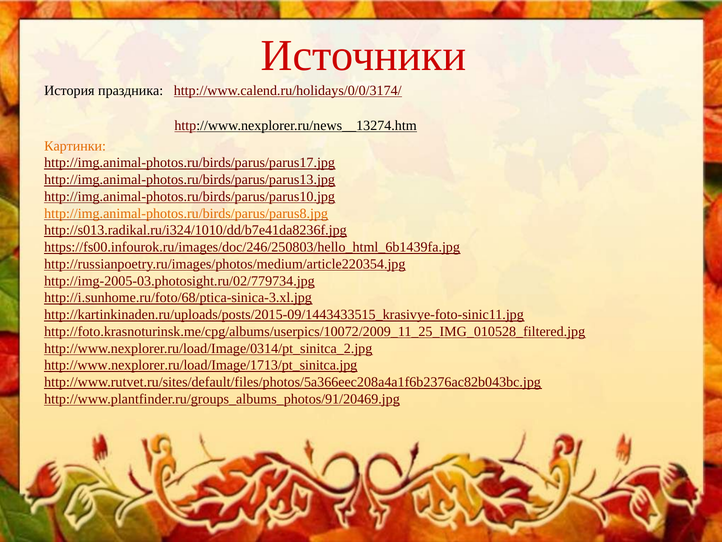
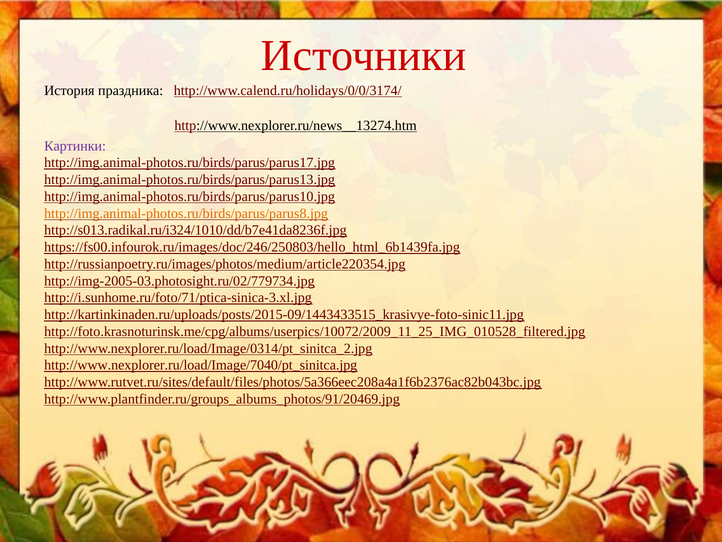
Картинки colour: orange -> purple (75, 146)
http://i.sunhome.ru/foto/68/ptica-sinica-3.xl.jpg: http://i.sunhome.ru/foto/68/ptica-sinica-3.xl.jpg -> http://i.sunhome.ru/foto/71/ptica-sinica-3.xl.jpg (178, 298)
http://www.nexplorer.ru/load/Image/1713/pt_sinitca.jpg: http://www.nexplorer.ru/load/Image/1713/pt_sinitca.jpg -> http://www.nexplorer.ru/load/Image/7040/pt_sinitca.jpg (201, 365)
